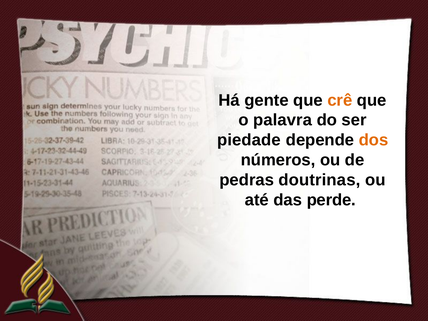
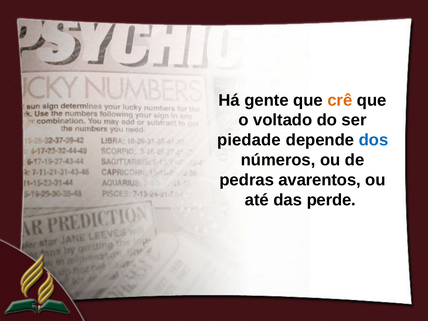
palavra: palavra -> voltado (283, 120)
dos colour: orange -> blue (374, 140)
doutrinas: doutrinas -> avarentos (320, 180)
